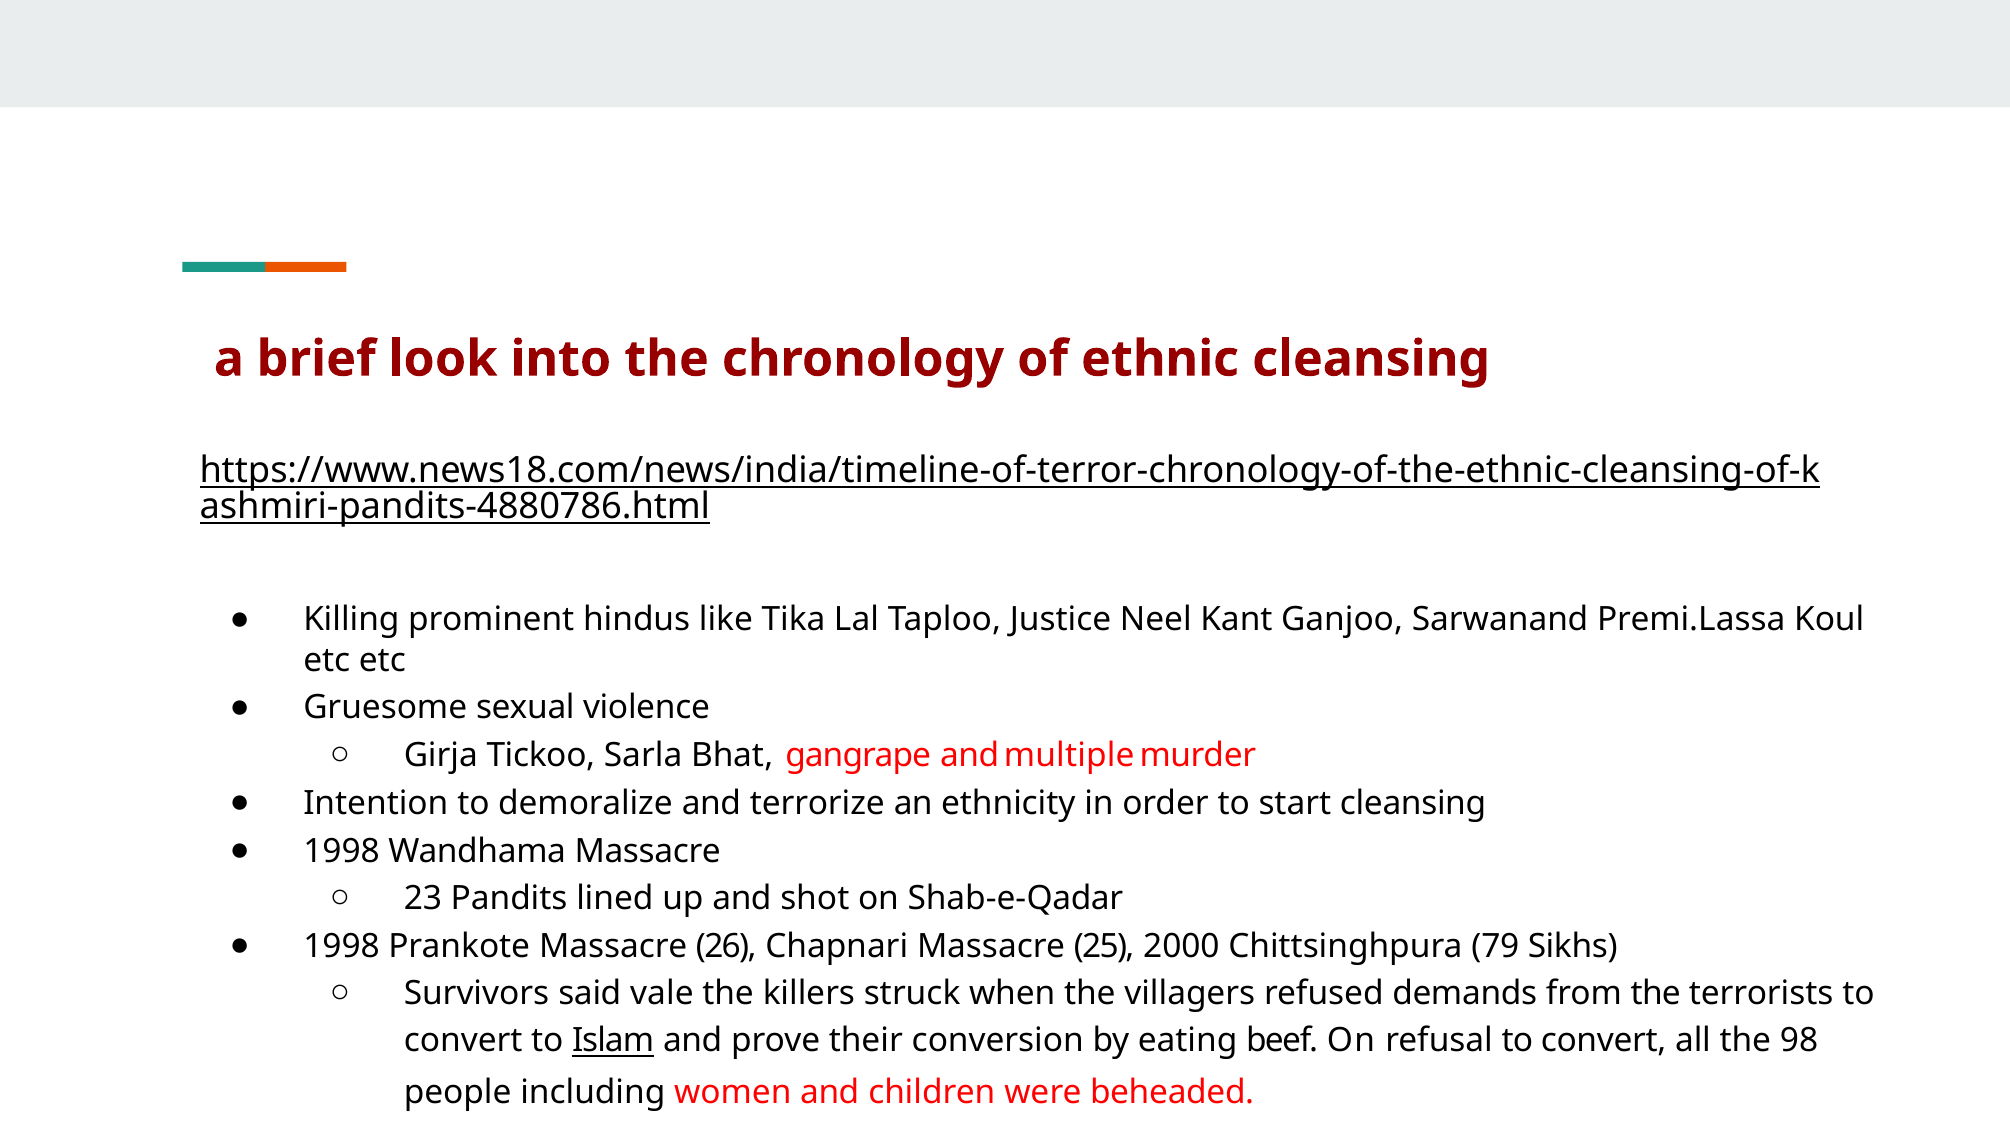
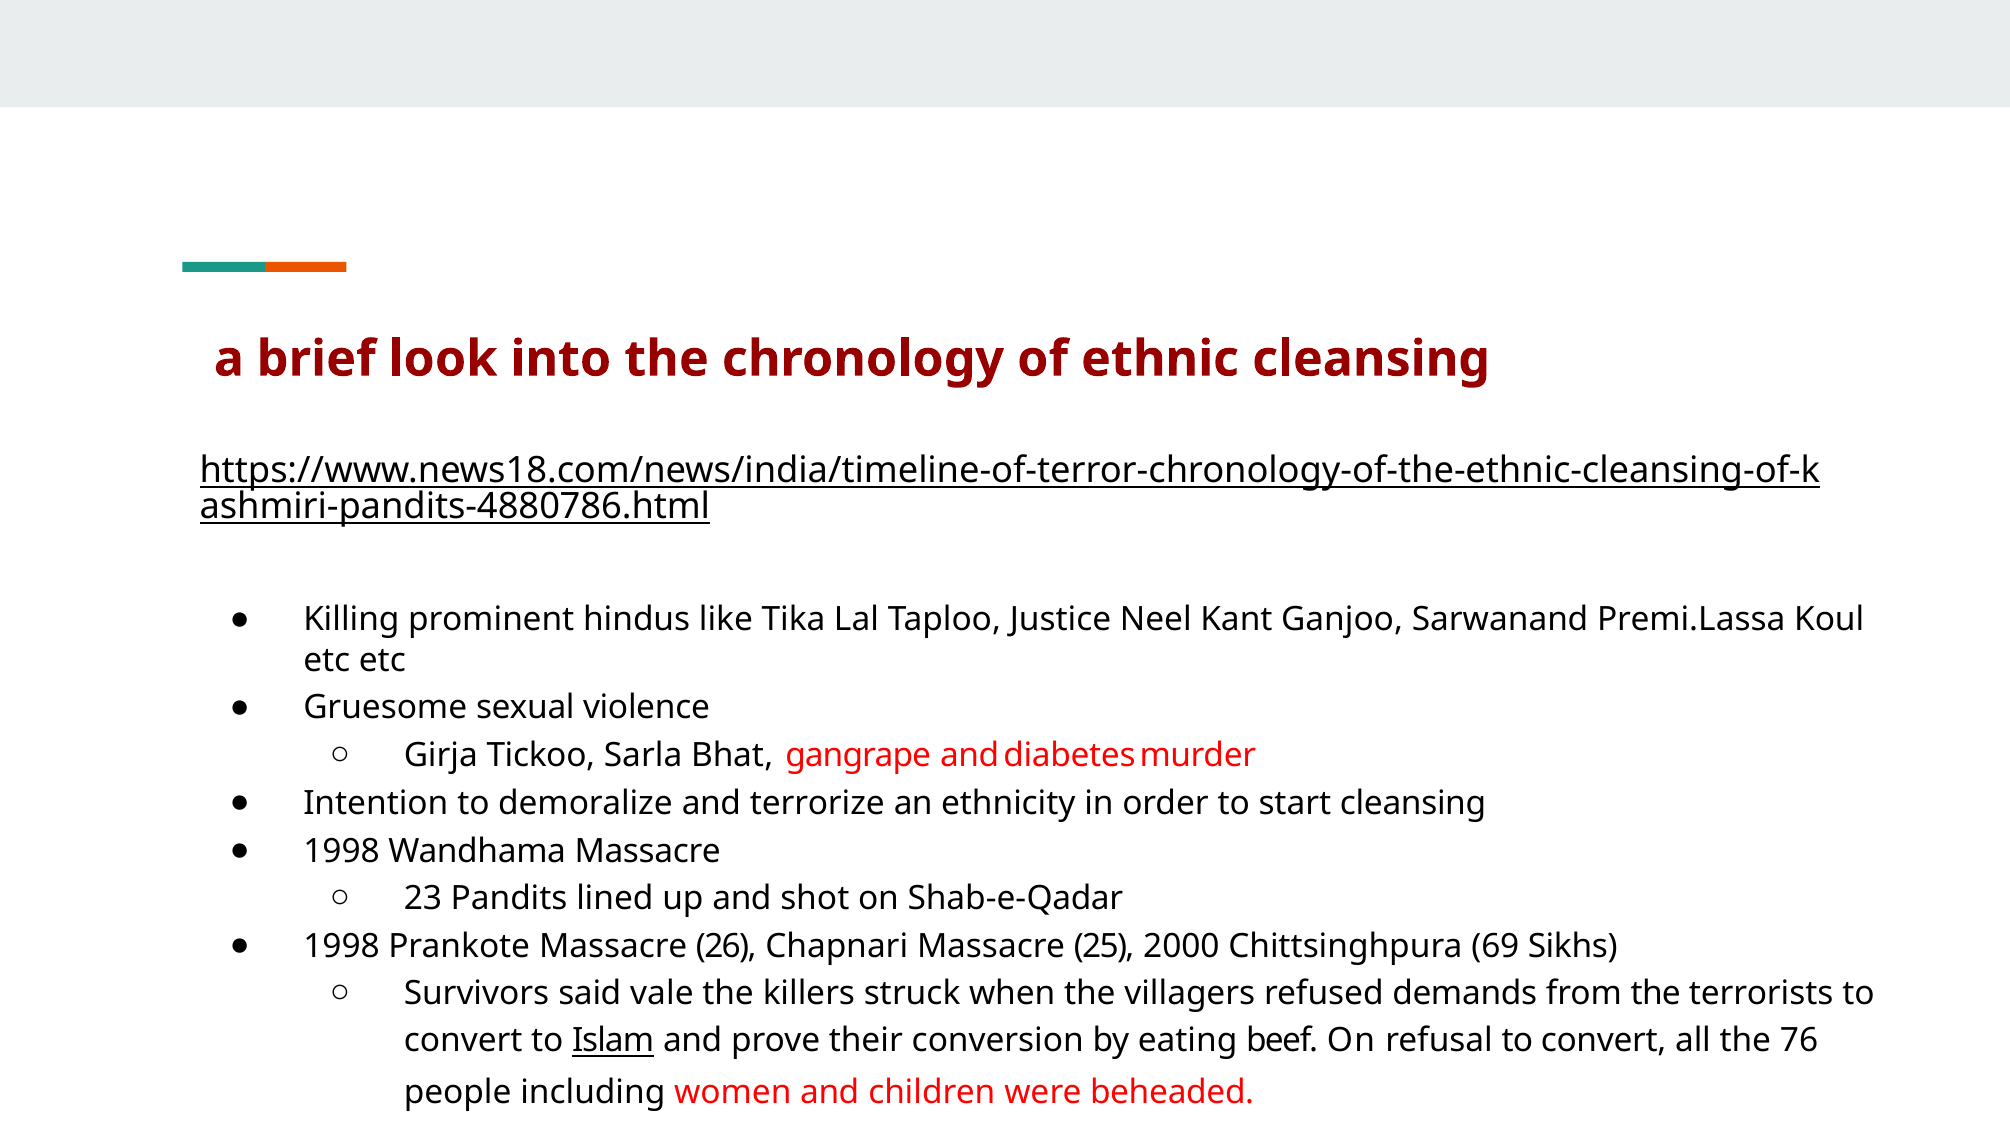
multiple: multiple -> diabetes (1069, 755)
79: 79 -> 69 (1495, 946)
98: 98 -> 76 (1799, 1040)
